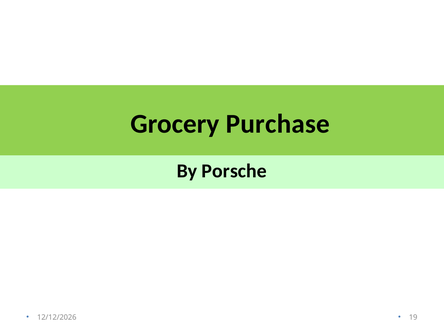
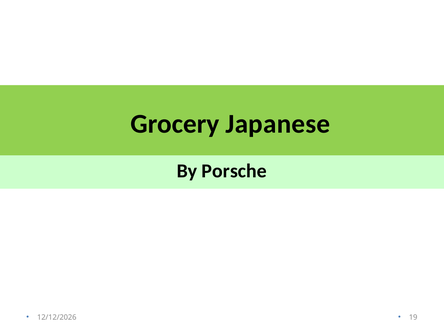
Purchase: Purchase -> Japanese (278, 124)
